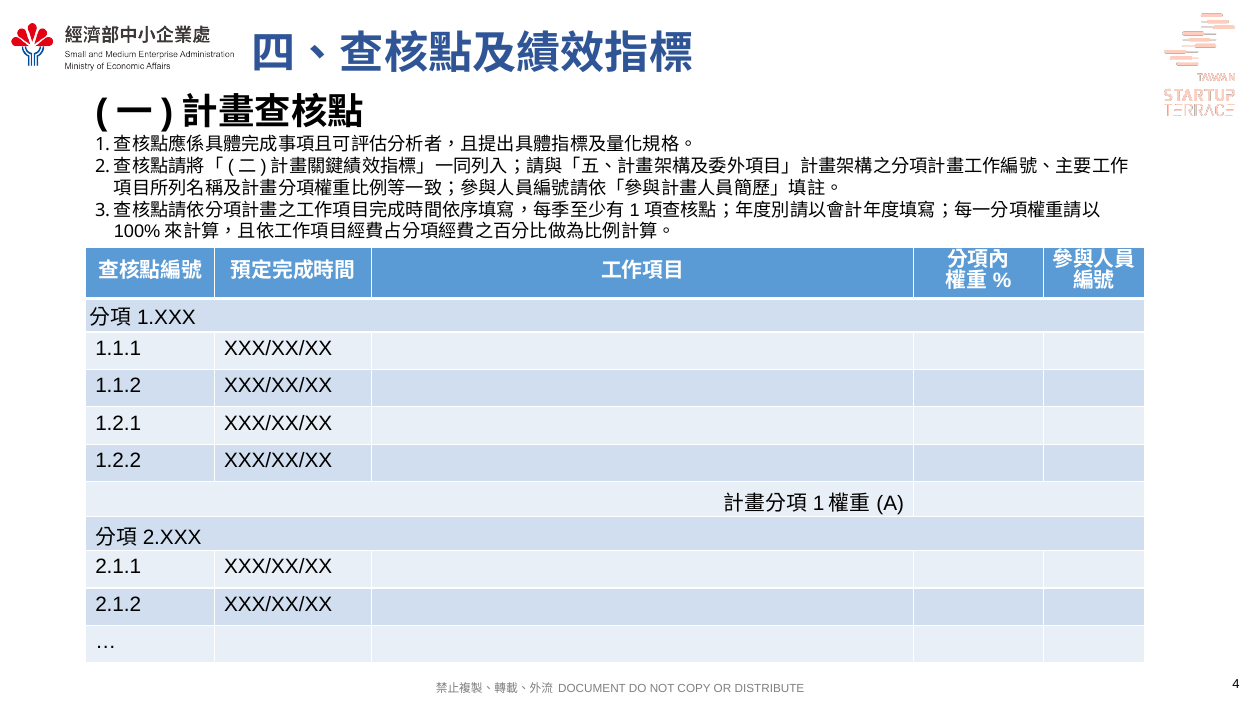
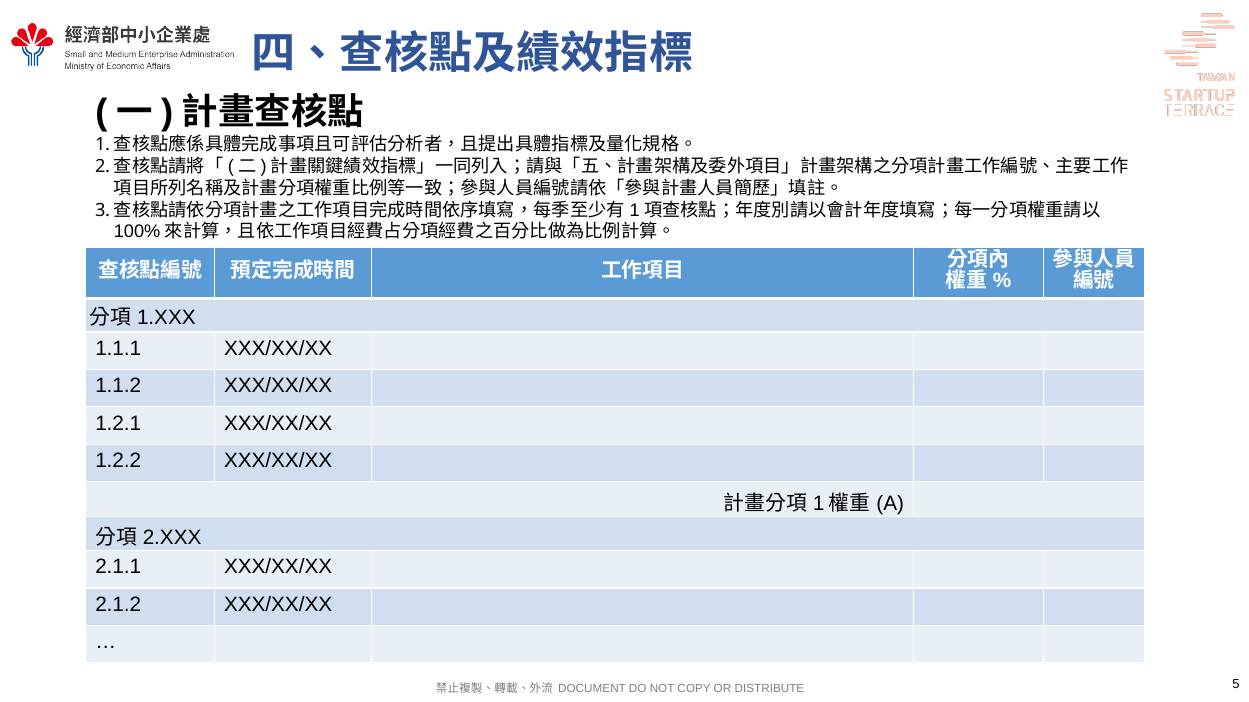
4: 4 -> 5 (1236, 685)
